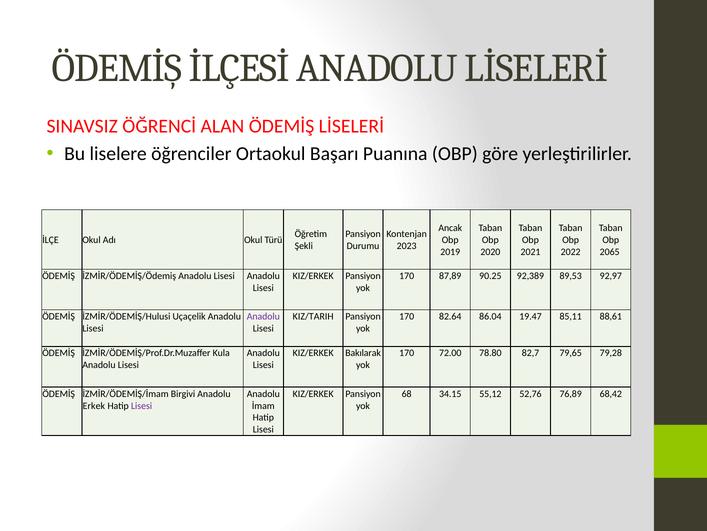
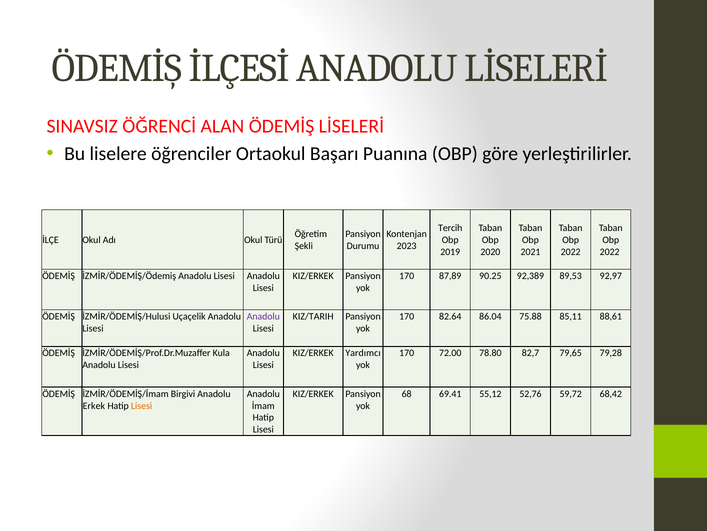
Ancak: Ancak -> Tercih (450, 228)
2065: 2065 -> 2022 (610, 251)
19.47: 19.47 -> 75.88 (530, 316)
Bakılarak: Bakılarak -> Yardımcı (363, 353)
34.15: 34.15 -> 69.41 (450, 393)
76,89: 76,89 -> 59,72 (571, 393)
Lisesi colour: purple -> orange (142, 405)
